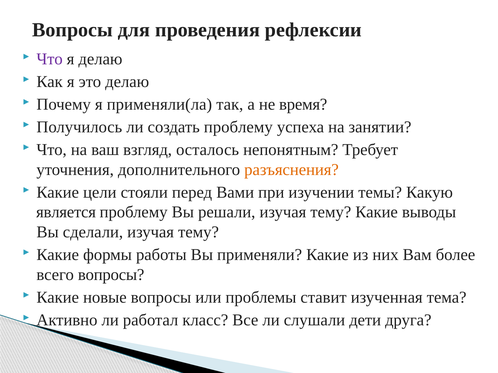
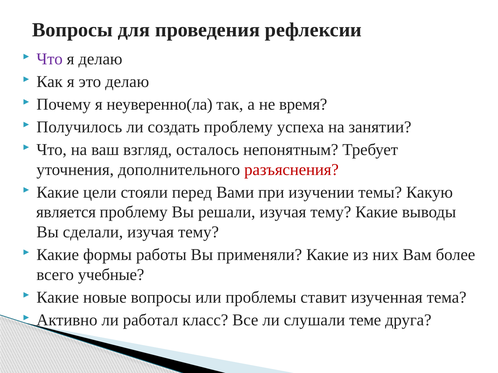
применяли(ла: применяли(ла -> неуверенно(ла (160, 105)
разъяснения colour: orange -> red (292, 170)
всего вопросы: вопросы -> учебные (111, 275)
дети: дети -> теме (365, 320)
